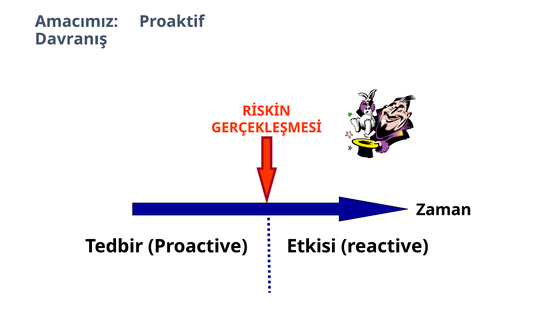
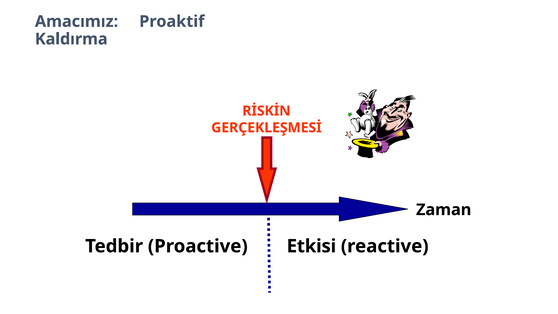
Davranış: Davranış -> Kaldırma (71, 39)
